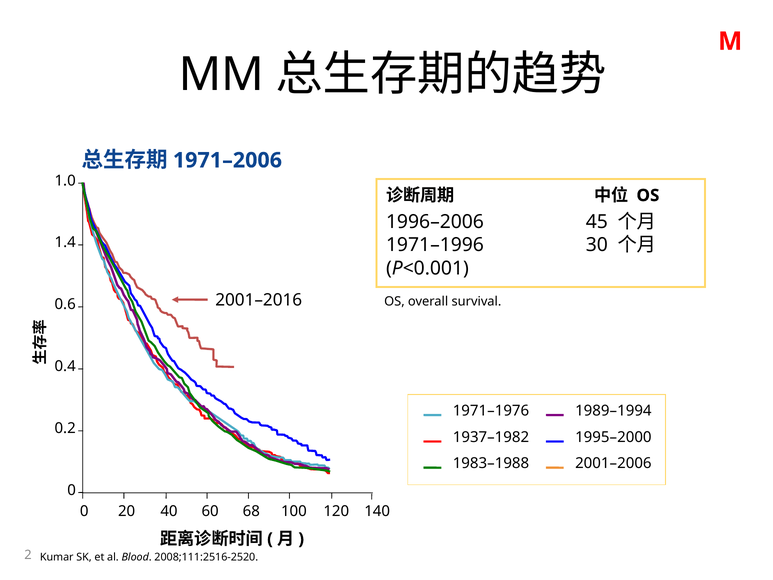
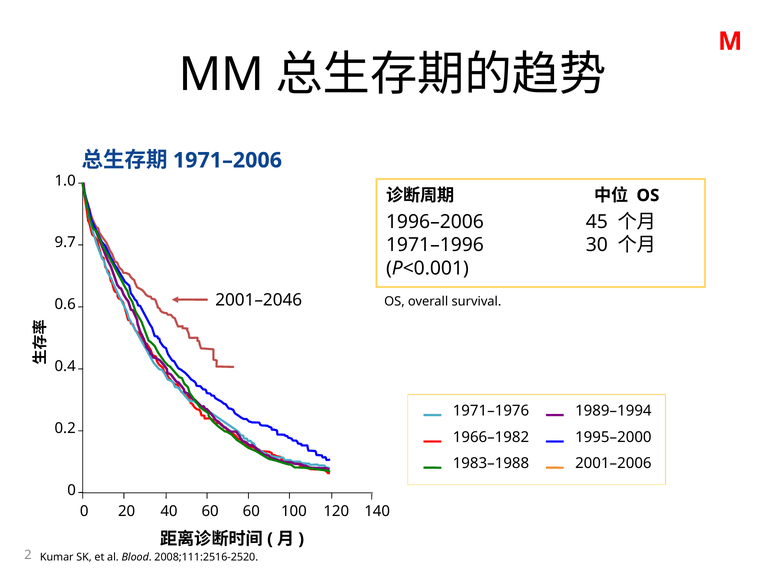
1.4: 1.4 -> 9.7 (65, 242)
2001–2016: 2001–2016 -> 2001–2046 (259, 300)
1937–1982: 1937–1982 -> 1966–1982 (491, 437)
60 68: 68 -> 60 (251, 511)
